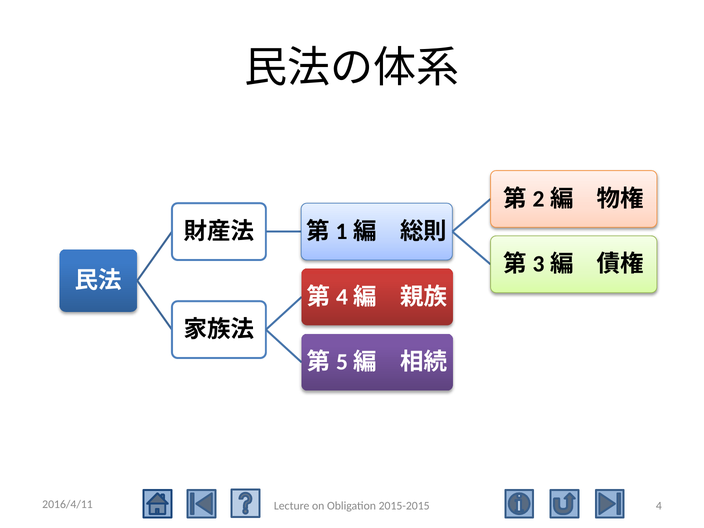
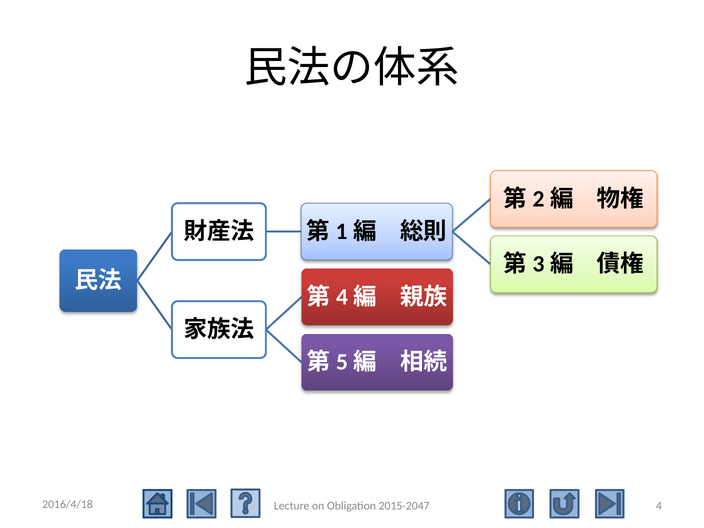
2016/4/11: 2016/4/11 -> 2016/4/18 (68, 504)
2015-2015: 2015-2015 -> 2015-2047 (404, 506)
